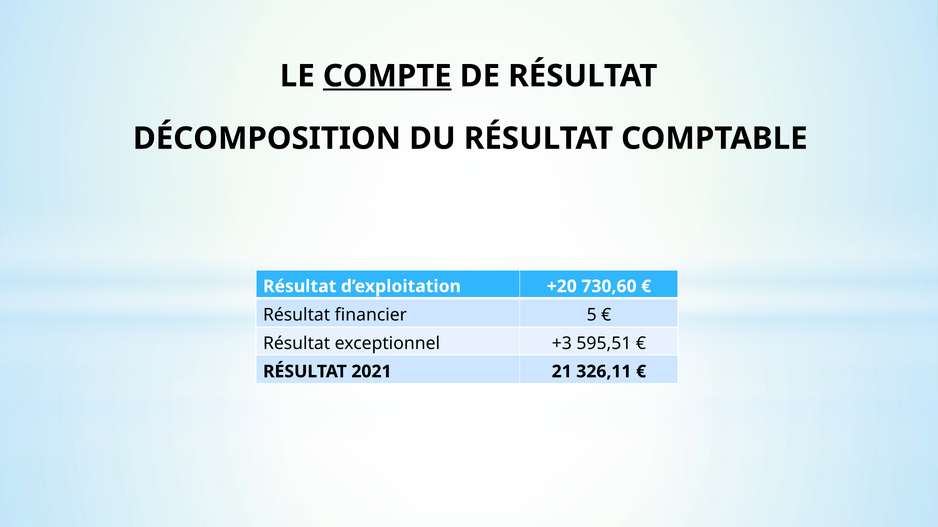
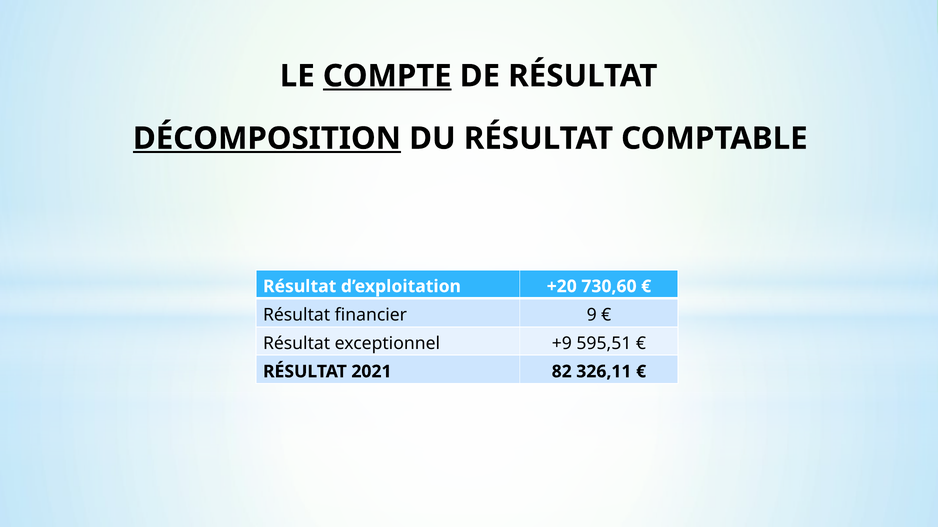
DÉCOMPOSITION underline: none -> present (267, 139)
5: 5 -> 9 (592, 315)
+3: +3 -> +9 (562, 344)
21: 21 -> 82 (562, 372)
